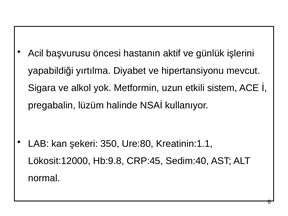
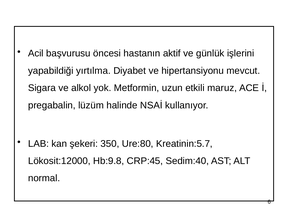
sistem: sistem -> maruz (222, 88)
Kreatinin:1.1: Kreatinin:1.1 -> Kreatinin:5.7 (184, 144)
